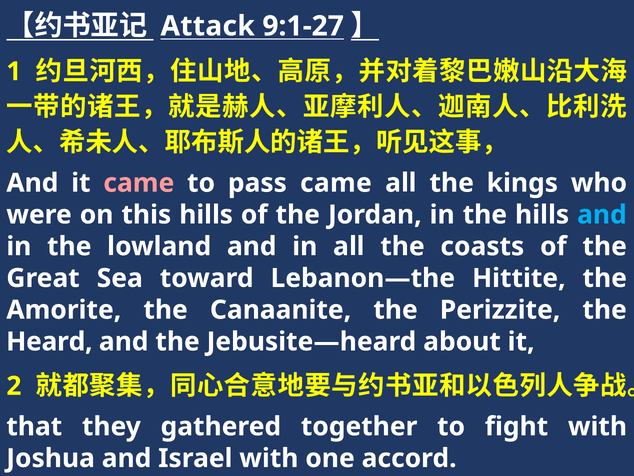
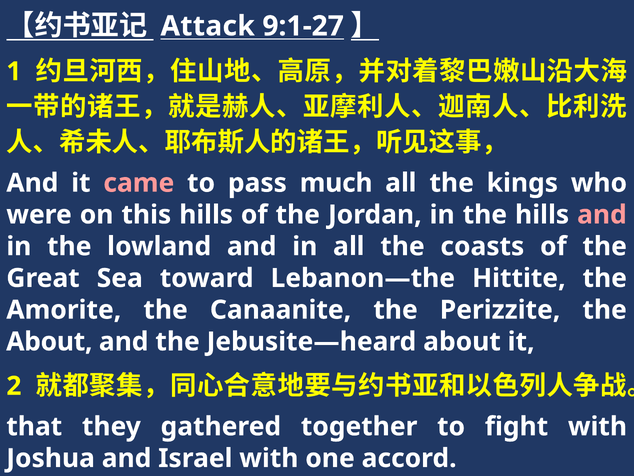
pass came: came -> much (336, 183)
and colour: light blue -> pink (602, 215)
Heard: Heard -> About (49, 341)
